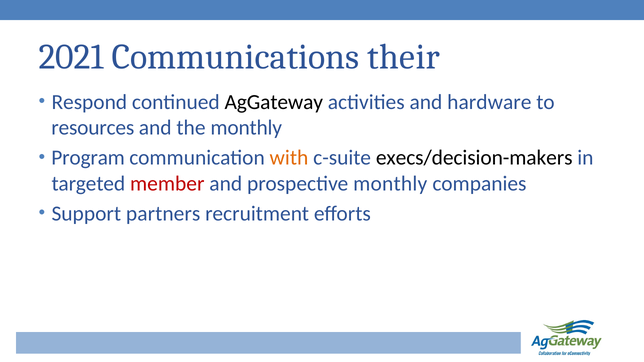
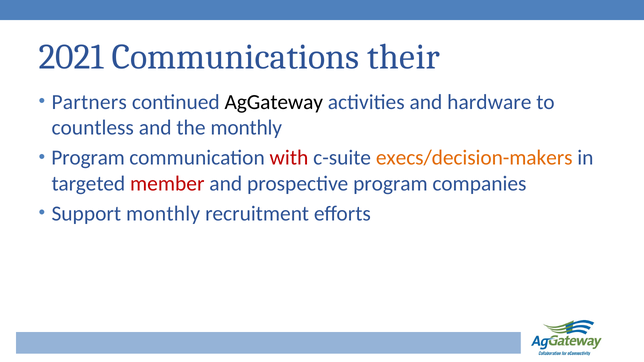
Respond: Respond -> Partners (89, 102)
resources: resources -> countless (93, 128)
with colour: orange -> red (289, 158)
execs/decision-makers colour: black -> orange (474, 158)
prospective monthly: monthly -> program (390, 184)
Support partners: partners -> monthly (163, 214)
